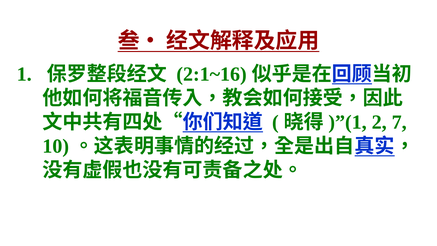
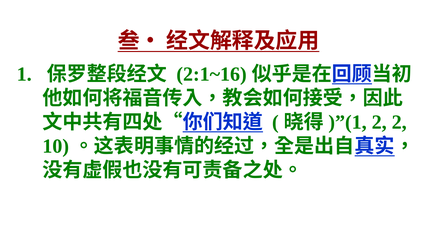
2 7: 7 -> 2 (399, 122)
